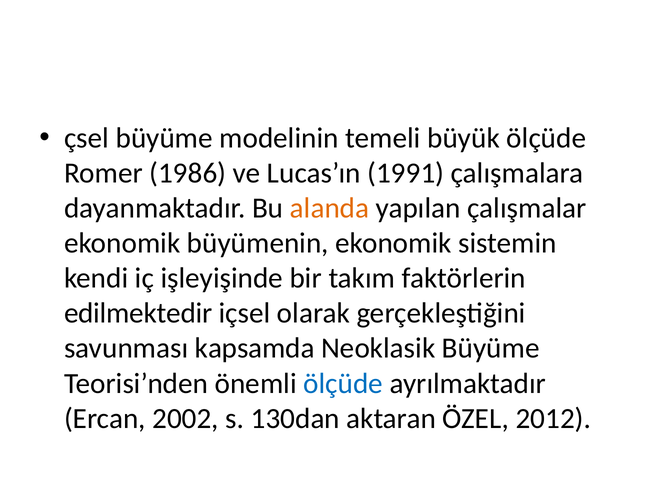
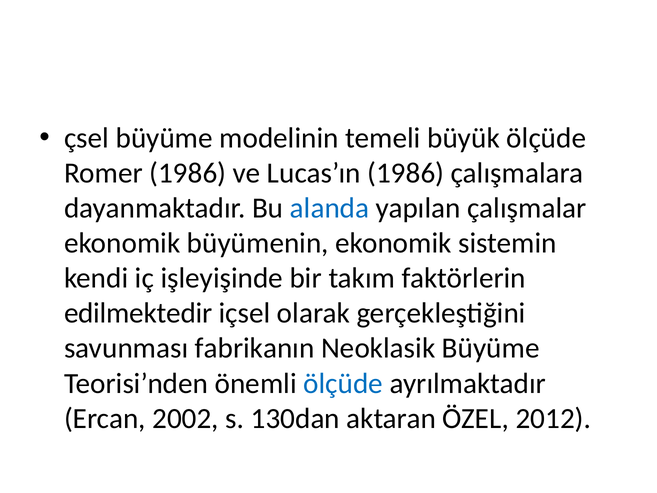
Lucas’ın 1991: 1991 -> 1986 (406, 173)
alanda colour: orange -> blue (330, 208)
kapsamda: kapsamda -> fabrikanın (255, 348)
